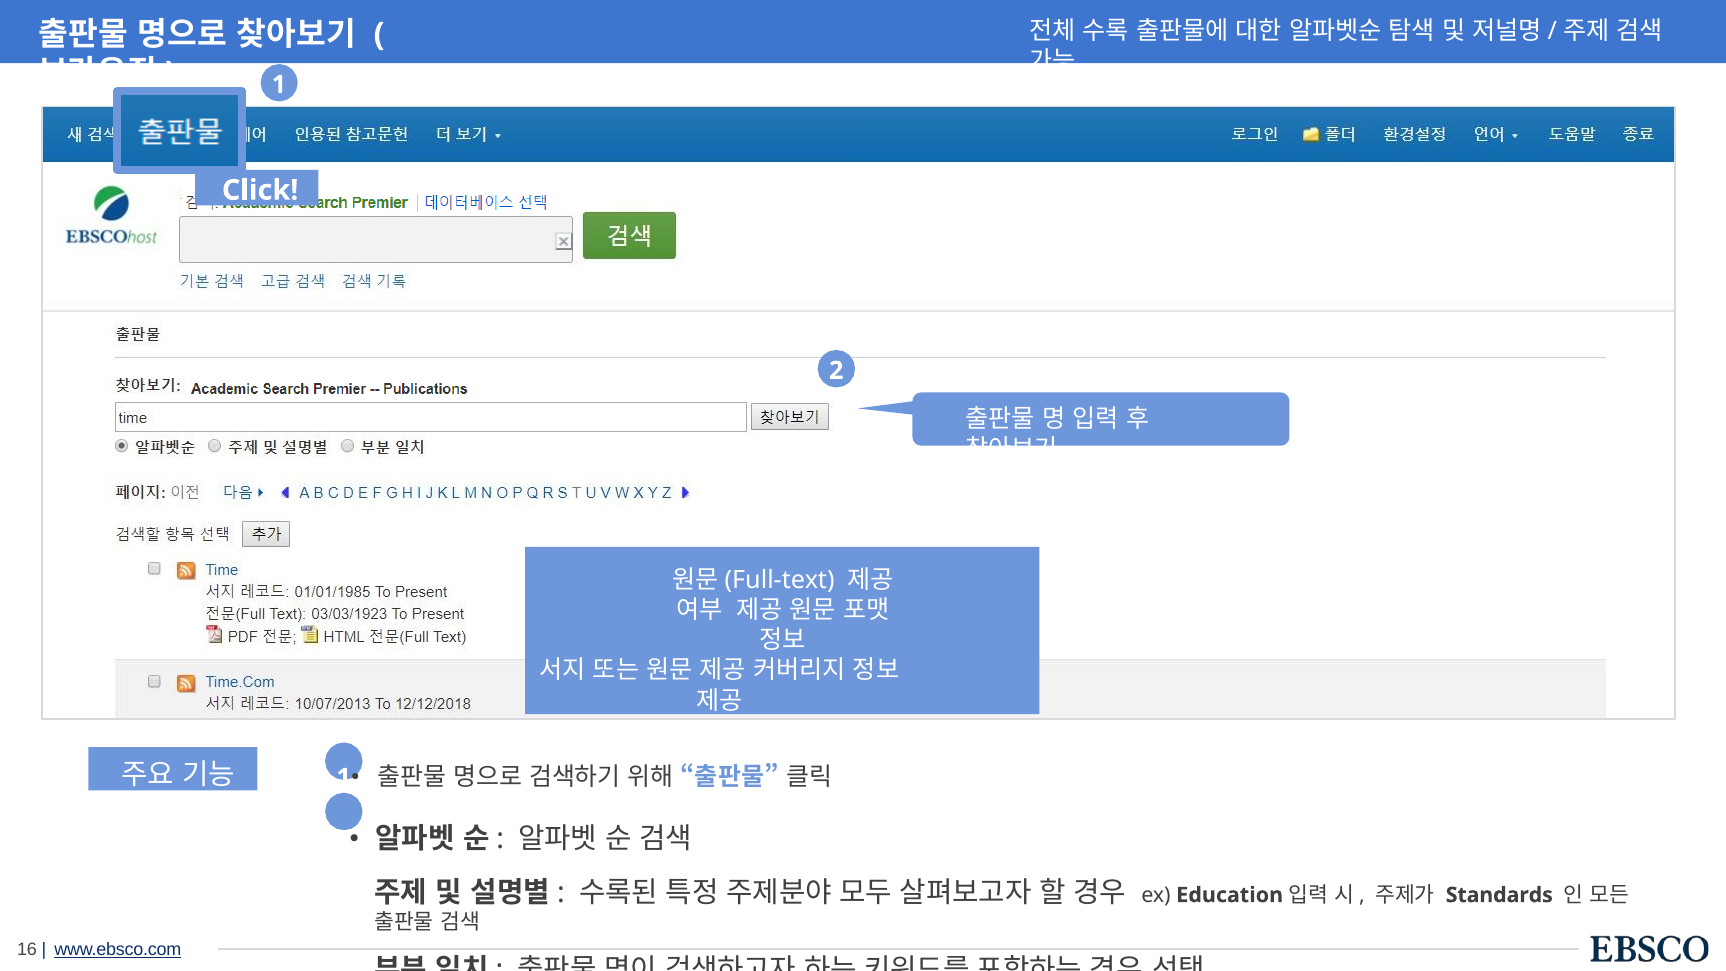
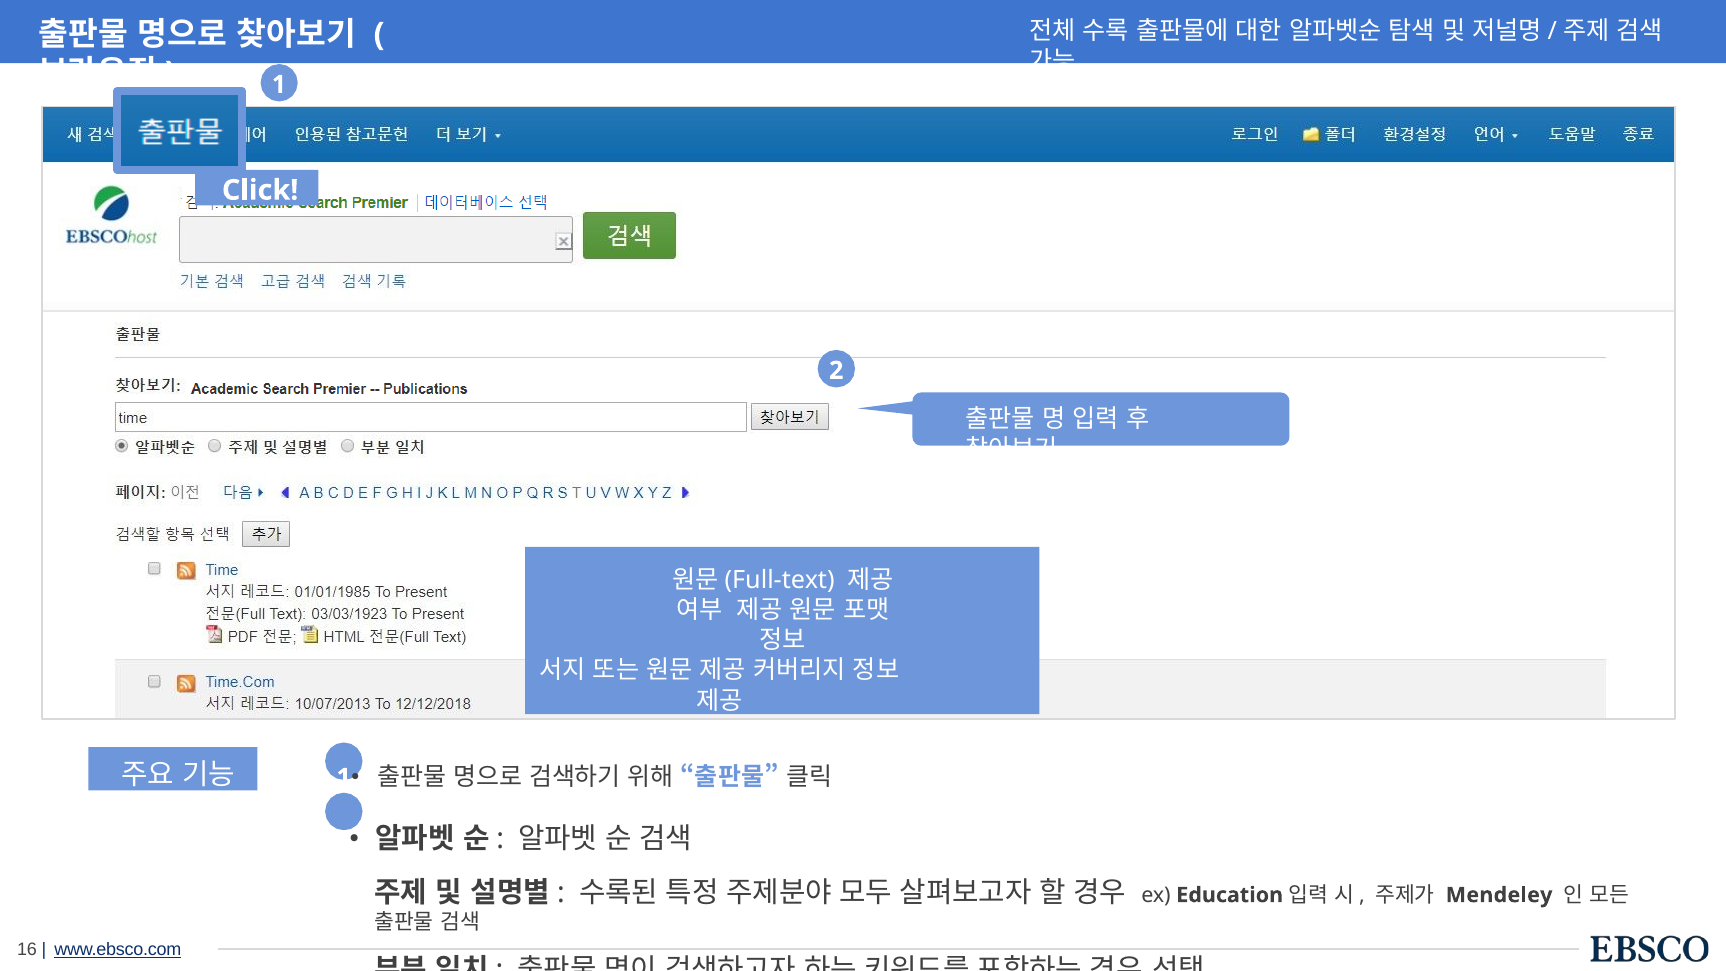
Standards: Standards -> Mendeley (1499, 895)
